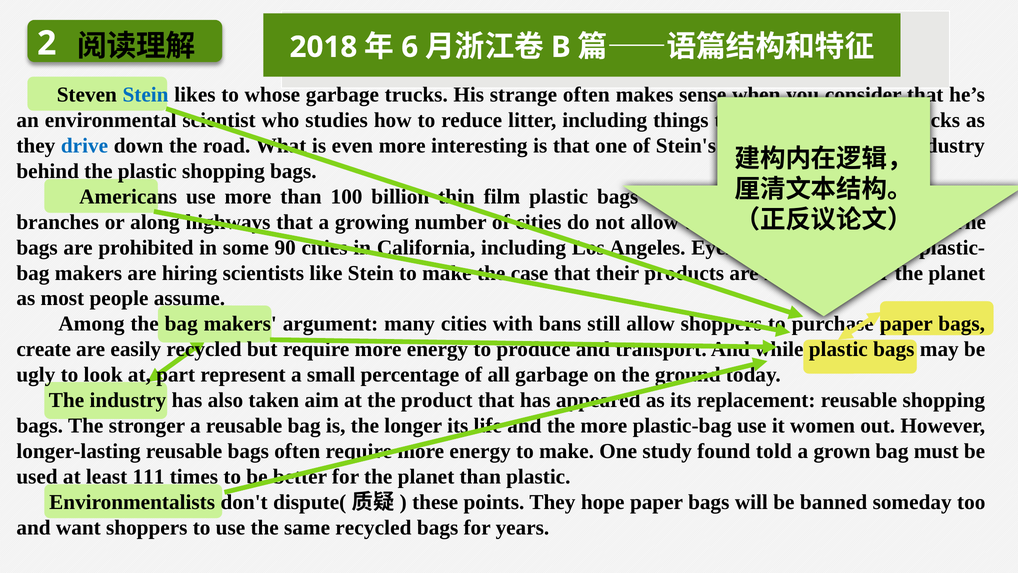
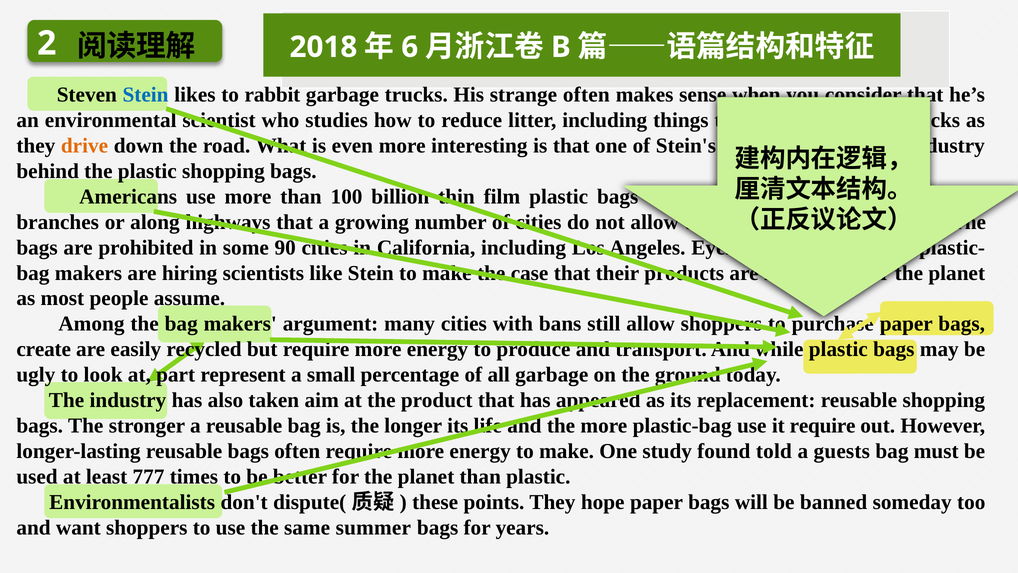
whose: whose -> rabbit (272, 95)
drive colour: blue -> orange (84, 146)
it women: women -> require (823, 426)
grown: grown -> guests (842, 451)
111: 111 -> 777 (148, 476)
same recycled: recycled -> summer (373, 527)
